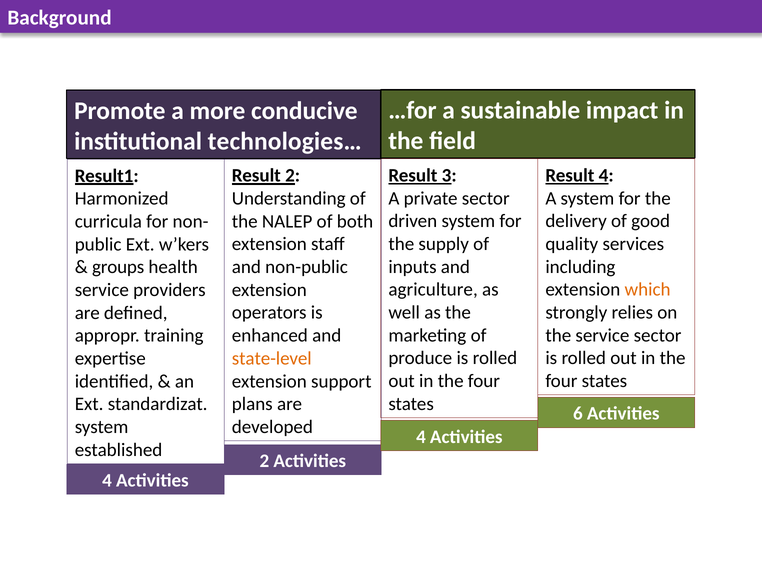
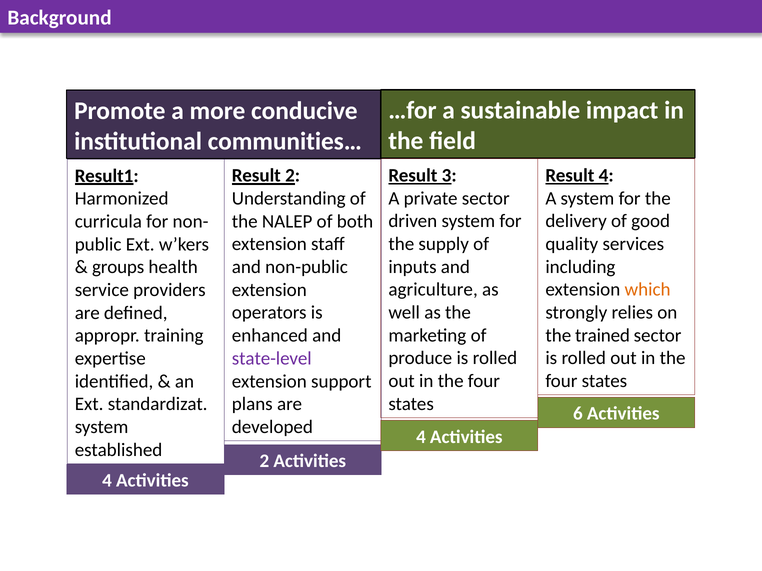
technologies…: technologies… -> communities… (285, 141)
the service: service -> trained (603, 336)
state-level colour: orange -> purple (272, 359)
